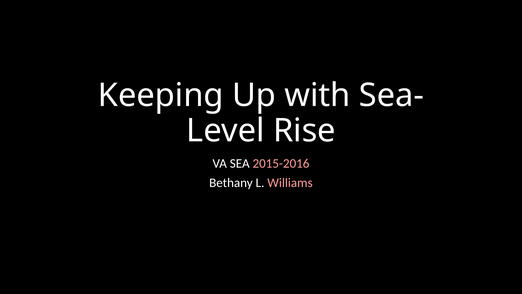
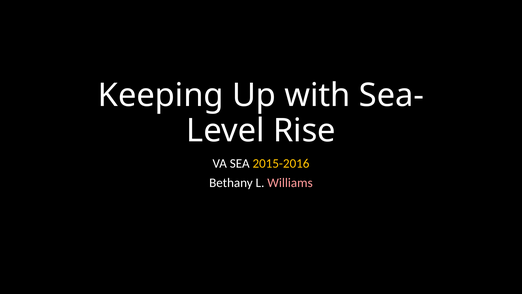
2015-2016 colour: pink -> yellow (281, 163)
